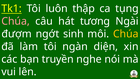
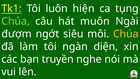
thập: thập -> hiện (84, 9)
Chúa colour: pink -> light green (16, 21)
tương: tương -> muôn (95, 21)
sinh: sinh -> siêu (73, 34)
